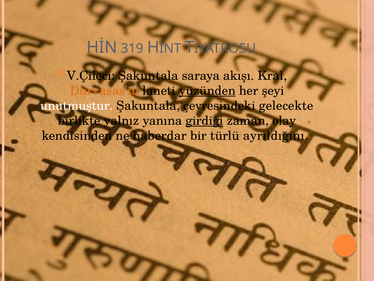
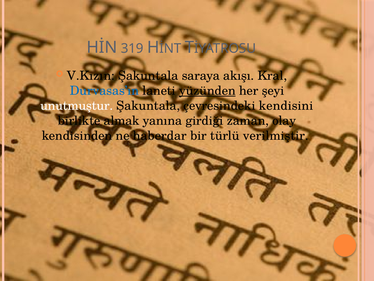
V.Çileci: V.Çileci -> V.Kızın (91, 76)
Durvasas’ın colour: orange -> blue (104, 91)
gelecekte: gelecekte -> kendisini (286, 106)
yalnız: yalnız -> almak (122, 121)
girdiği underline: present -> none (204, 121)
ayrıldığını: ayrıldığını -> verilmiştir (276, 135)
